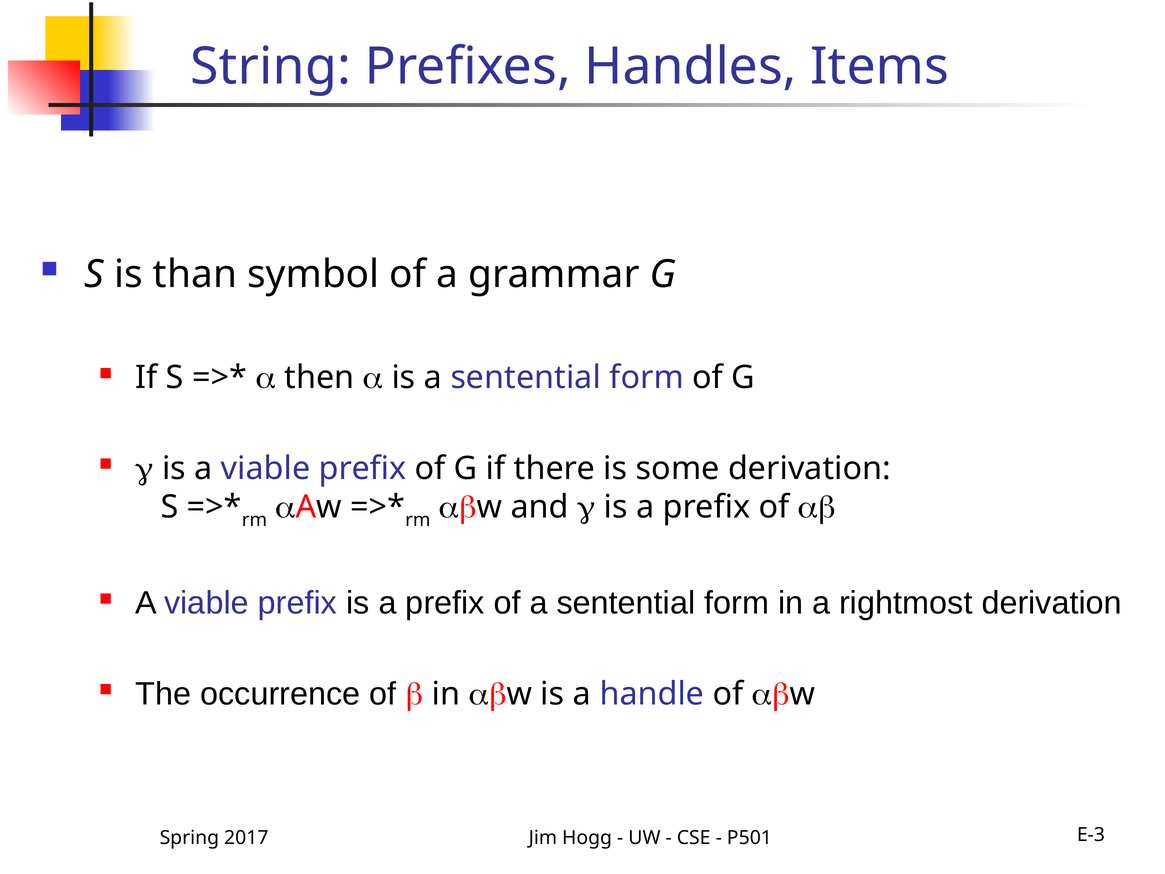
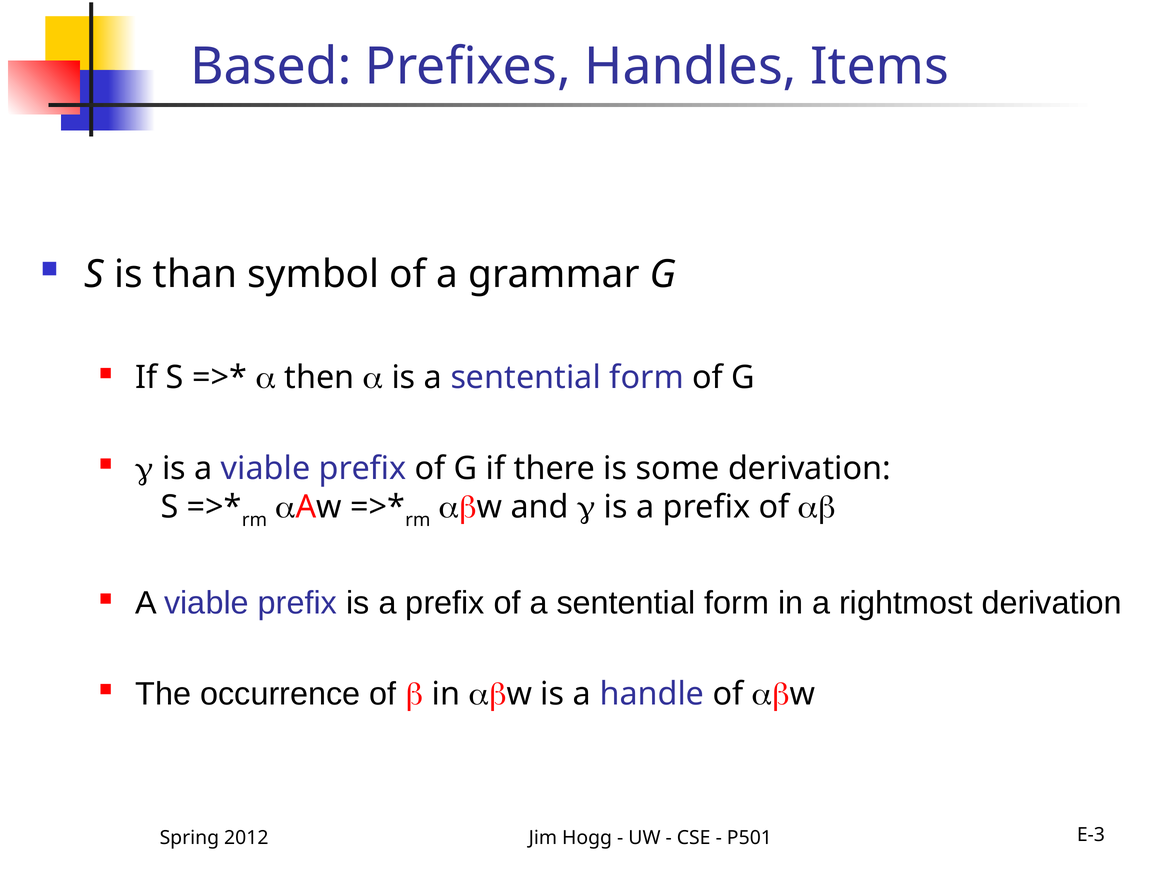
String: String -> Based (271, 67)
2017: 2017 -> 2012 (246, 838)
